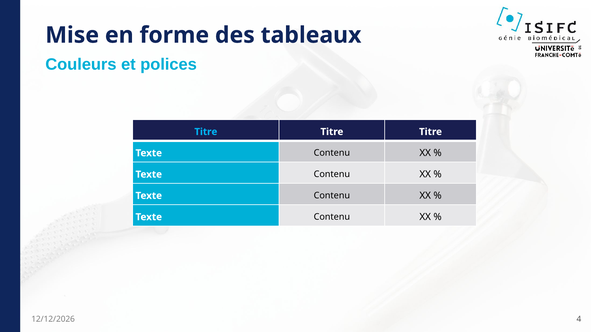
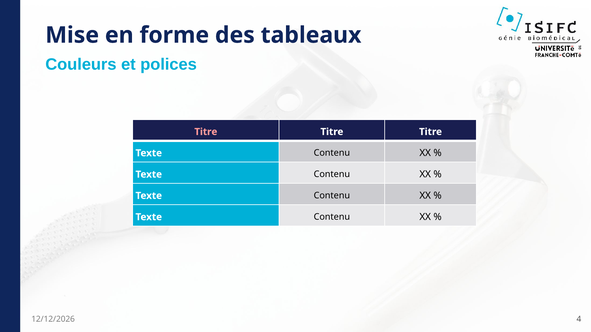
Titre colour: light blue -> pink (206, 132)
